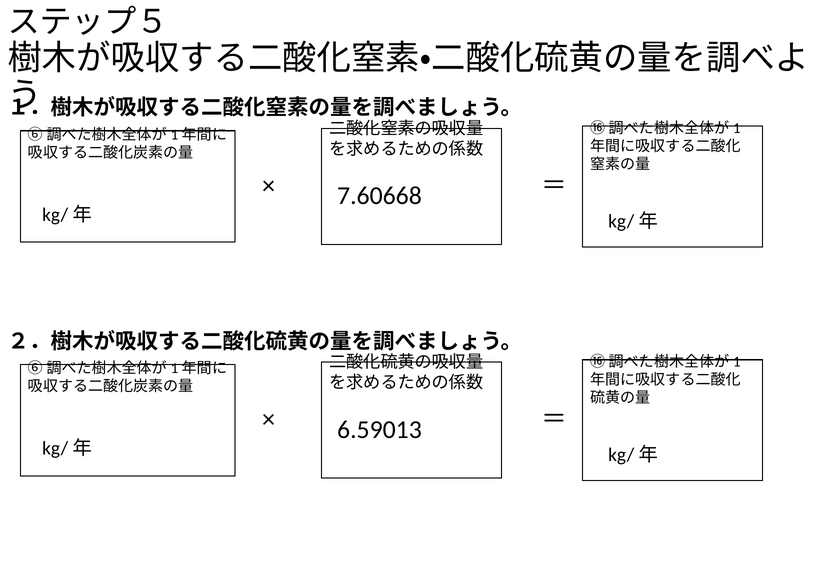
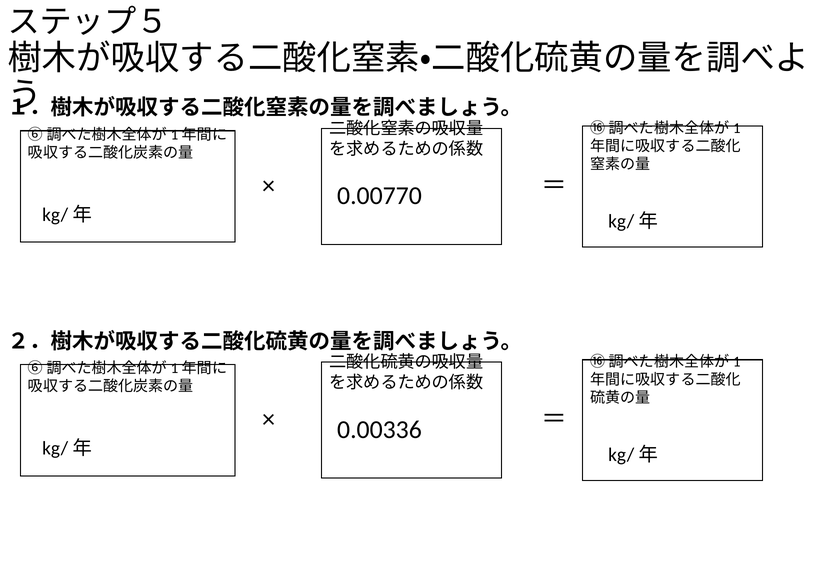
7.60668: 7.60668 -> 0.00770 (379, 196)
6.59013: 6.59013 -> 0.00336 (379, 429)
